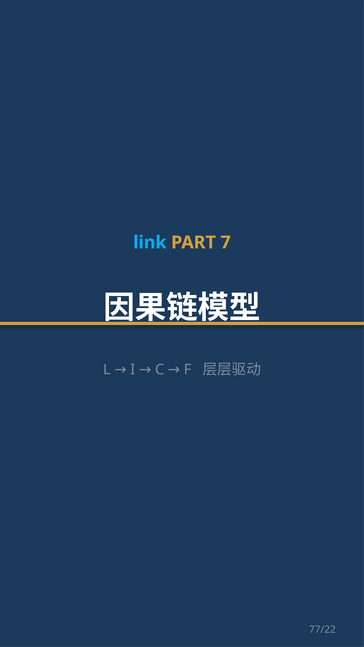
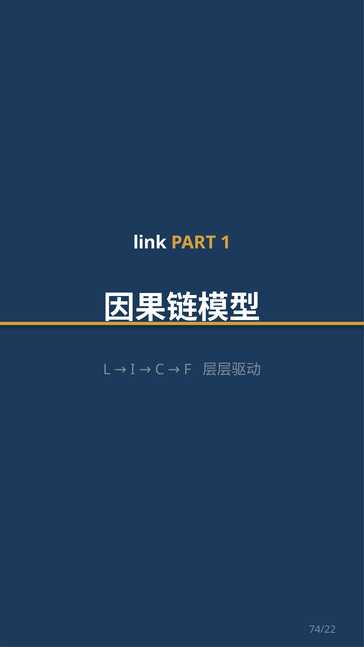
link colour: light blue -> white (150, 243)
7: 7 -> 1 (226, 243)
77/22: 77/22 -> 74/22 (322, 630)
